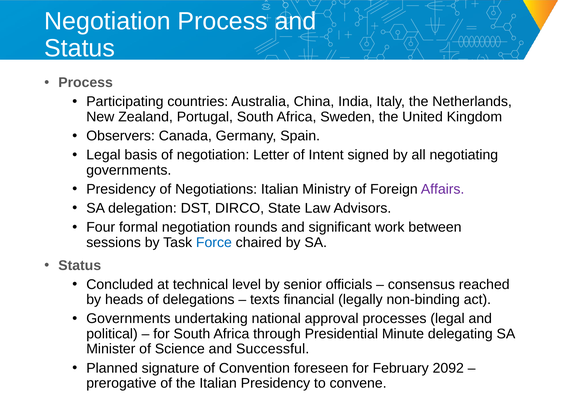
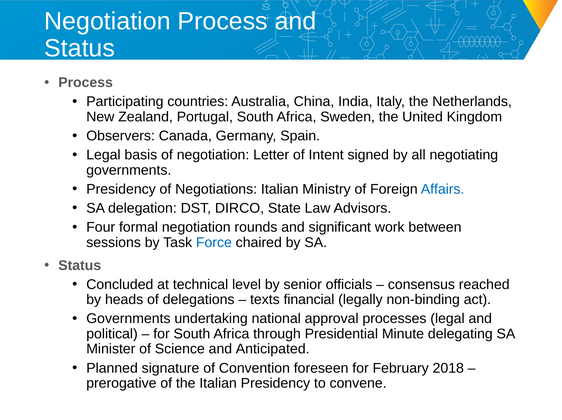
Affairs colour: purple -> blue (443, 189)
Successful: Successful -> Anticipated (273, 349)
2092: 2092 -> 2018 (448, 368)
